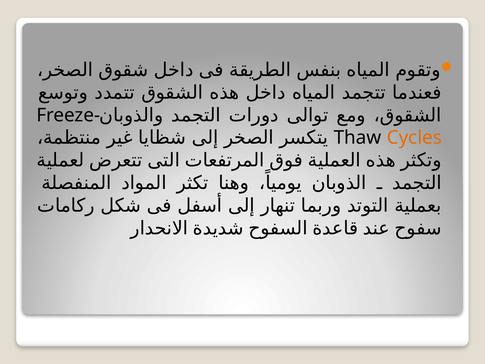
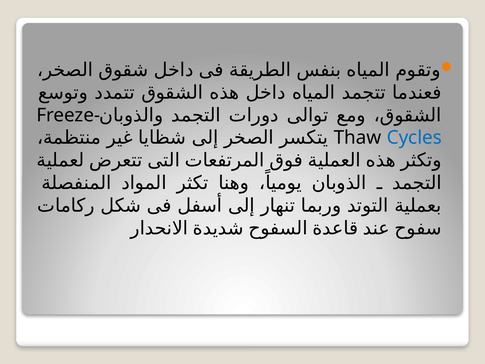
Cycles colour: orange -> blue (414, 138)
